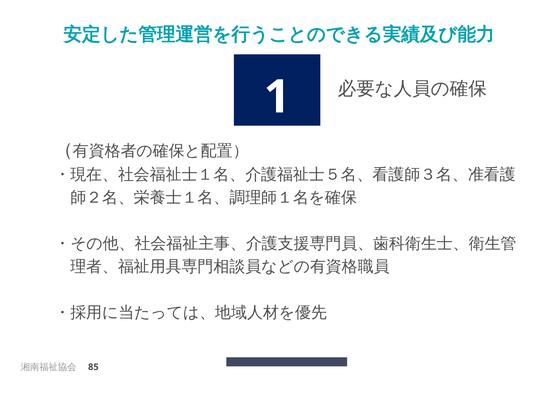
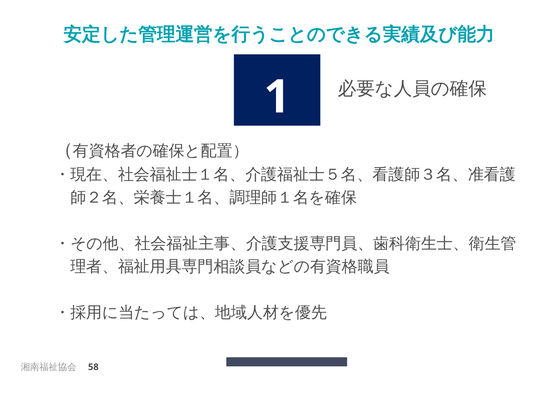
85: 85 -> 58 (93, 367)
